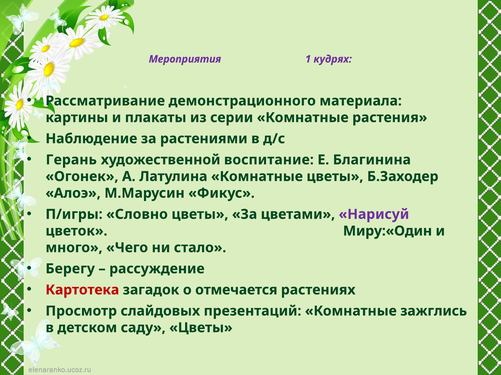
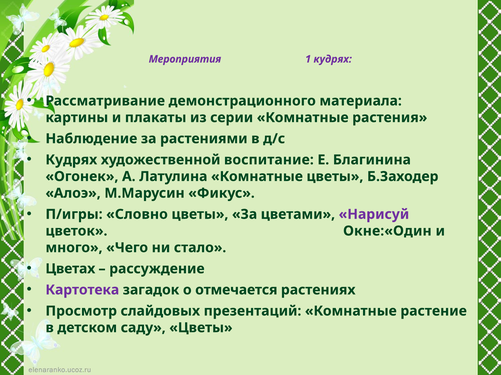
Герань: Герань -> Кудрях (71, 160)
Миру:«Один: Миру:«Один -> Окне:«Один (387, 231)
Берегу: Берегу -> Цветах (70, 269)
Картотека colour: red -> purple (82, 290)
зажглись: зажглись -> растение (434, 312)
